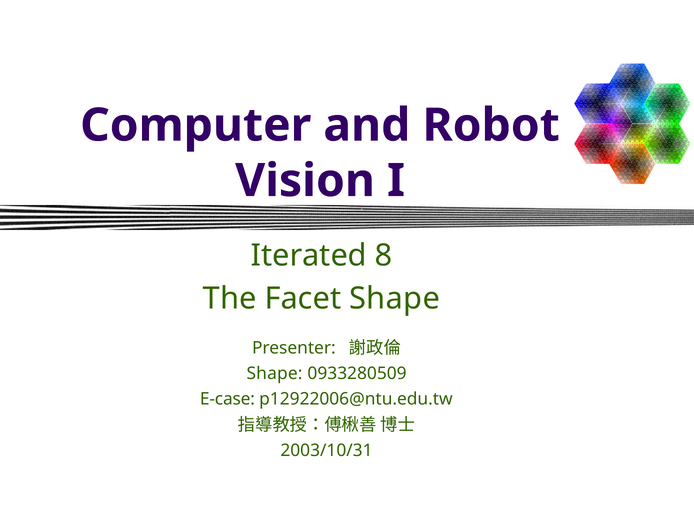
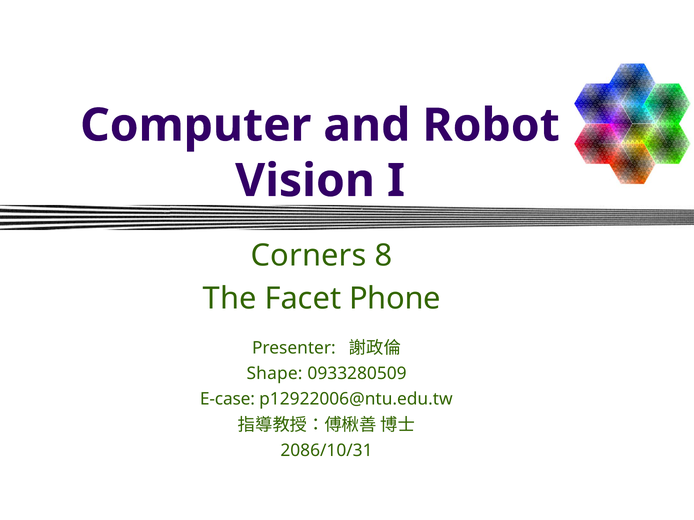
Iterated: Iterated -> Corners (309, 256)
Facet Shape: Shape -> Phone (395, 299)
2003/10/31: 2003/10/31 -> 2086/10/31 (326, 451)
